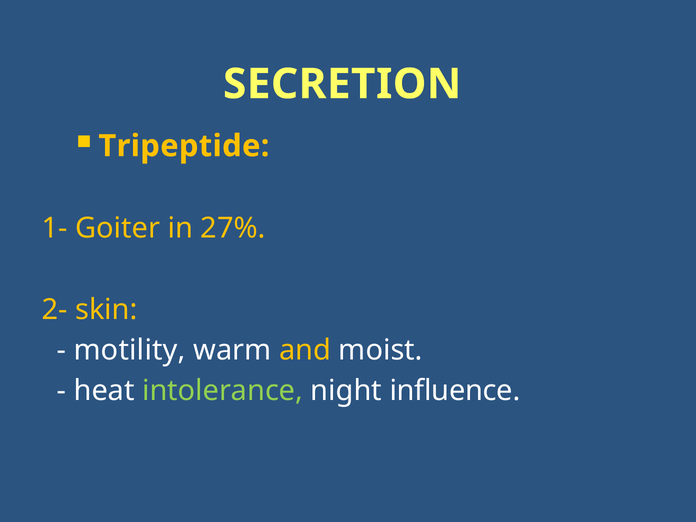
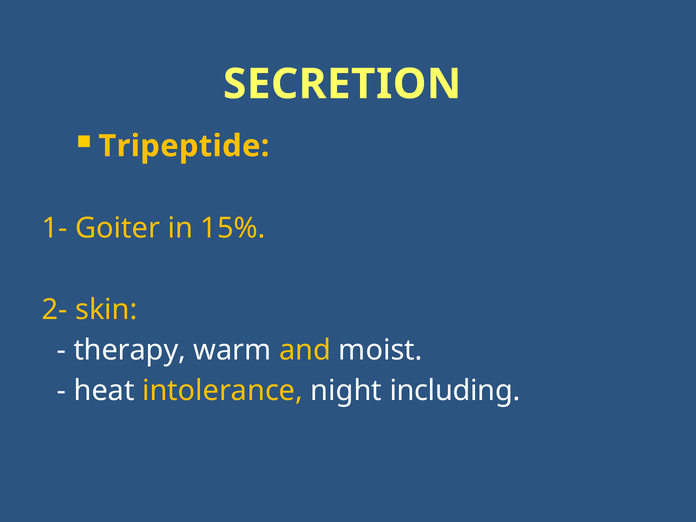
27%: 27% -> 15% (233, 228)
motility: motility -> therapy (130, 350)
intolerance colour: light green -> yellow (223, 391)
influence: influence -> including (455, 391)
